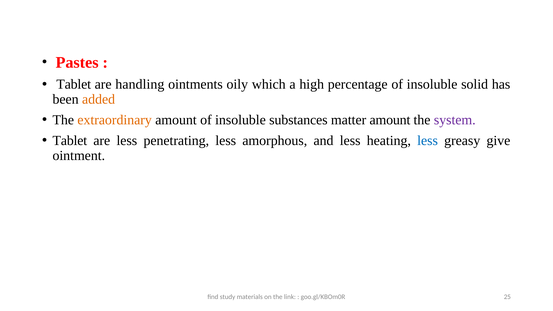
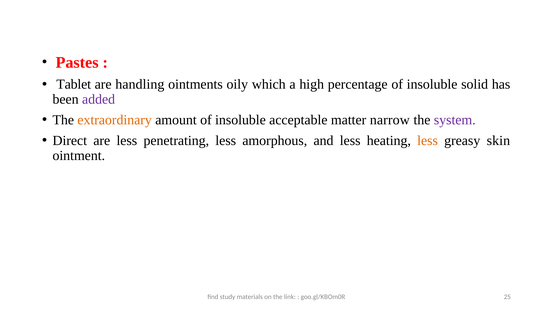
added colour: orange -> purple (99, 99)
substances: substances -> acceptable (298, 120)
matter amount: amount -> narrow (390, 120)
Tablet: Tablet -> Direct (70, 141)
less colour: blue -> orange (428, 141)
give: give -> skin (498, 141)
